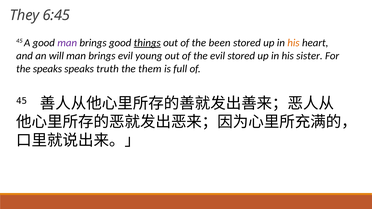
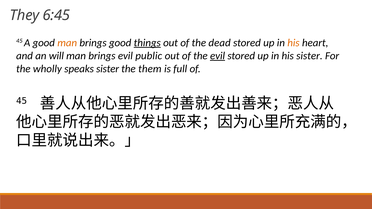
man colour: purple -> orange (67, 43)
been: been -> dead (220, 43)
young: young -> public (149, 56)
evil underline: none -> present (218, 56)
the speaks: speaks -> wholly (47, 69)
speaks truth: truth -> sister (108, 69)
